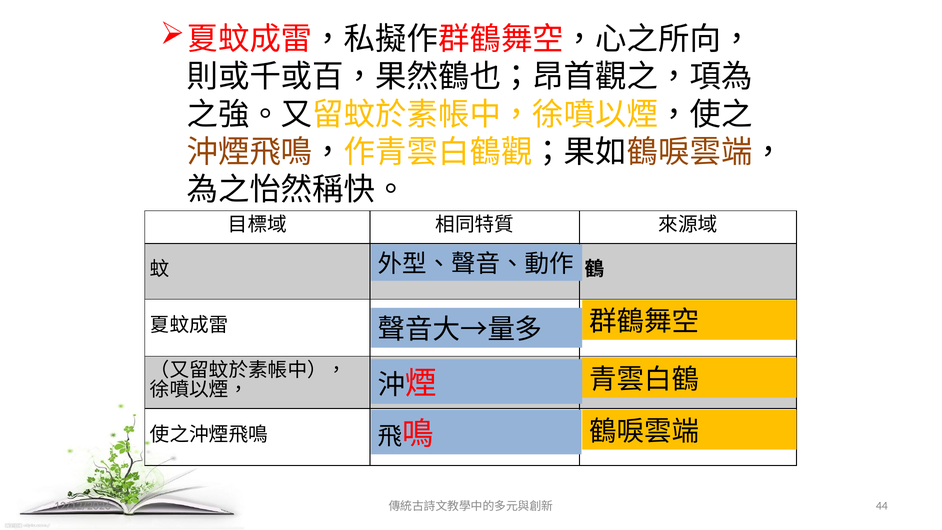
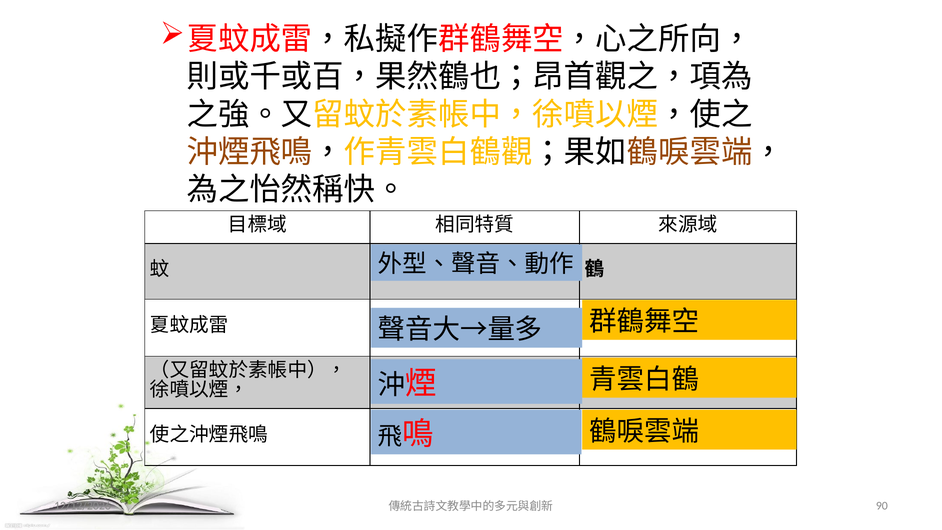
44: 44 -> 90 (882, 506)
